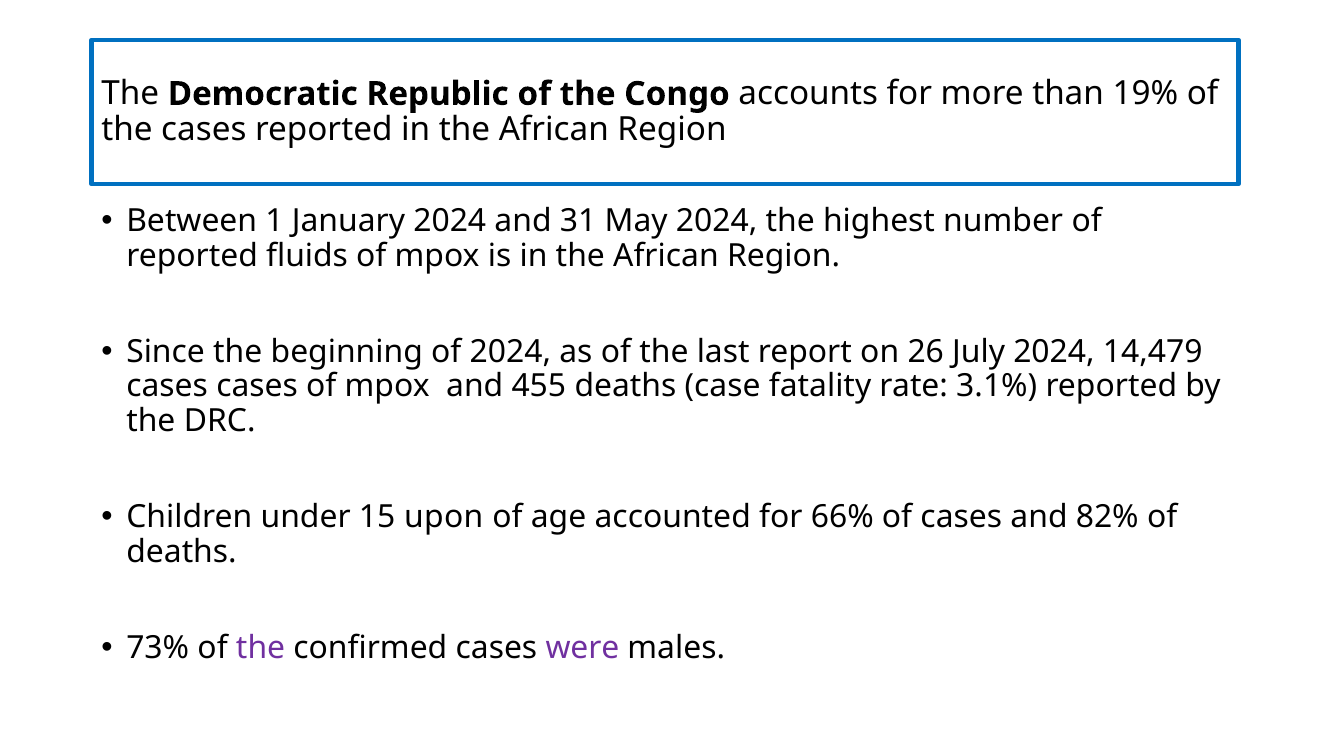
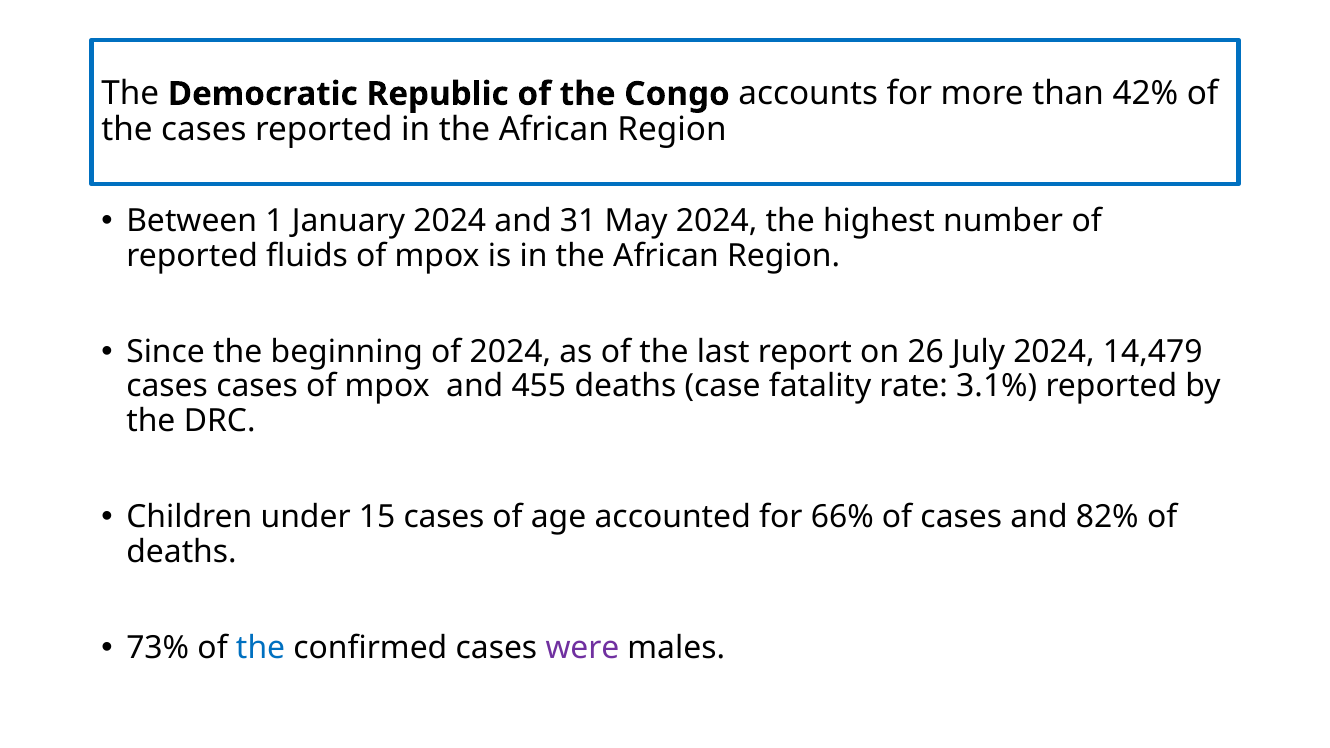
19%: 19% -> 42% (1145, 94)
15 upon: upon -> cases (444, 517)
the colour: purple -> blue (261, 648)
